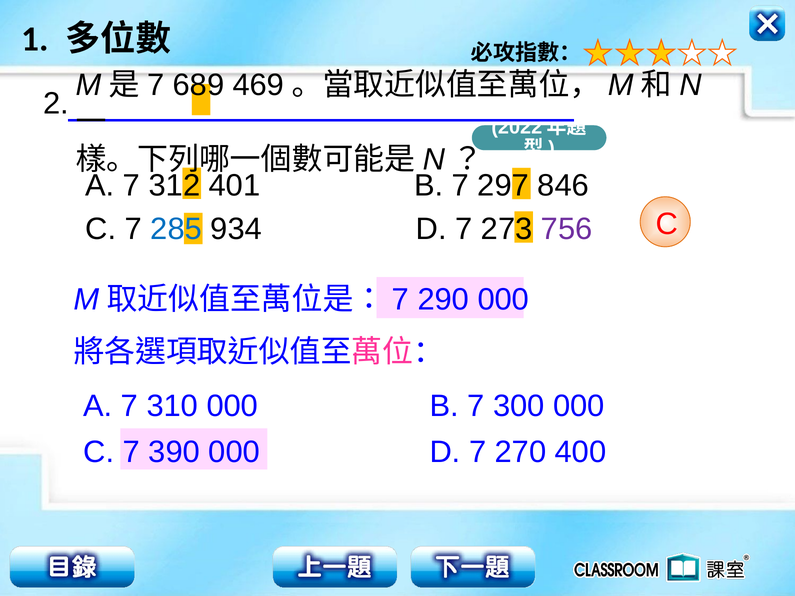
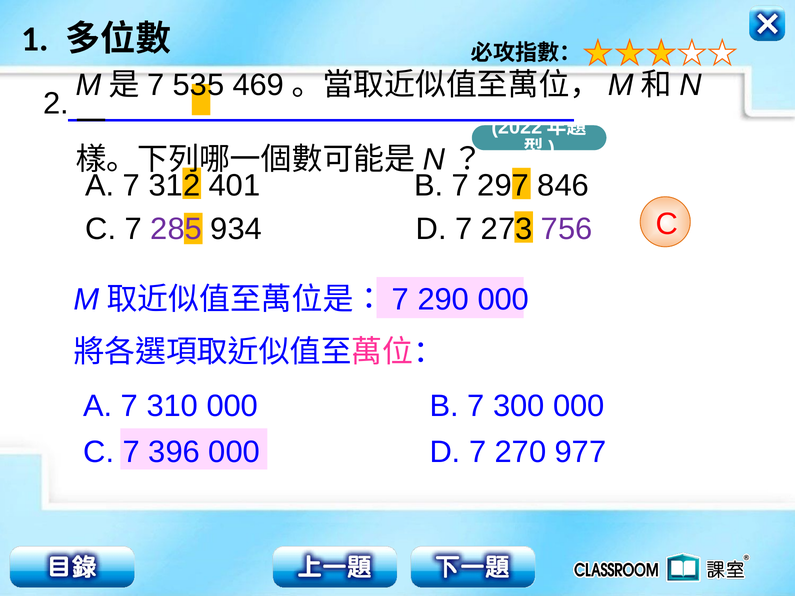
689: 689 -> 535 (198, 85)
285 colour: blue -> purple (176, 229)
390: 390 -> 396 (174, 452)
400: 400 -> 977 (581, 452)
